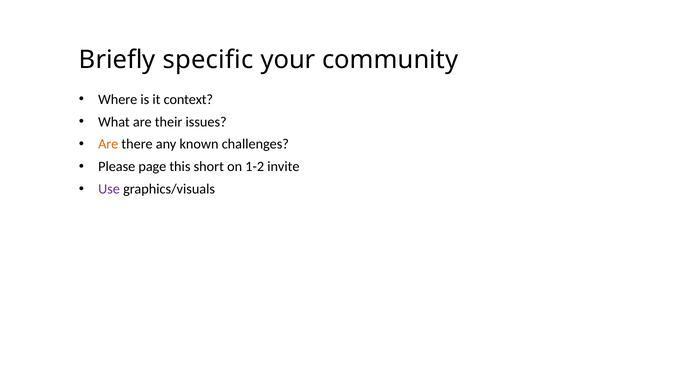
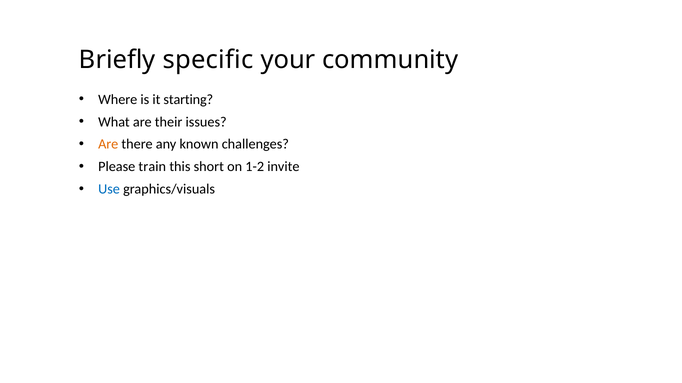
context: context -> starting (188, 100)
page: page -> train (152, 167)
Use colour: purple -> blue (109, 189)
